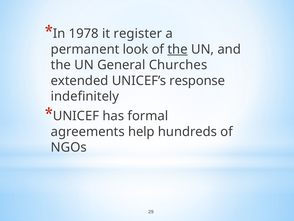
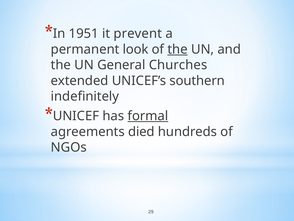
1978: 1978 -> 1951 (84, 34)
register: register -> prevent (138, 34)
response: response -> southern (197, 81)
formal underline: none -> present (148, 116)
help: help -> died (141, 131)
